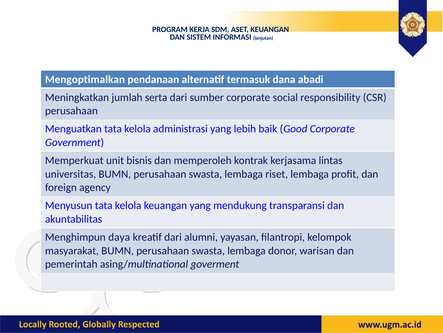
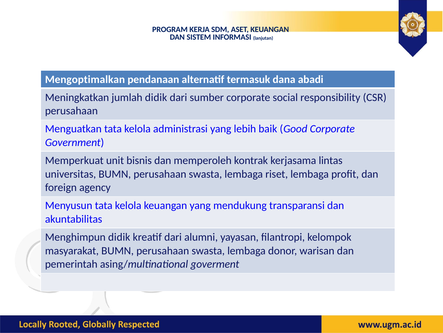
jumlah serta: serta -> didik (156, 97)
Menghimpun daya: daya -> didik (119, 237)
